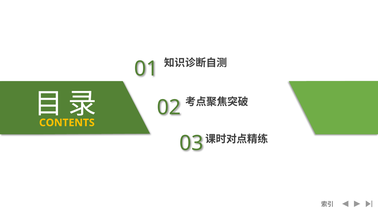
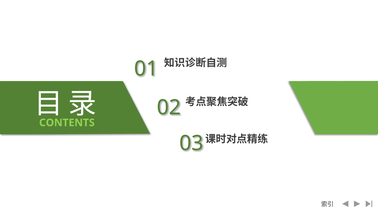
CONTENTS colour: yellow -> light green (67, 123)
